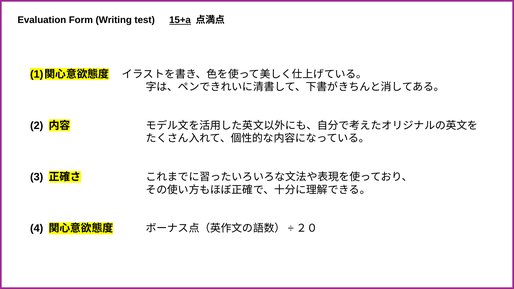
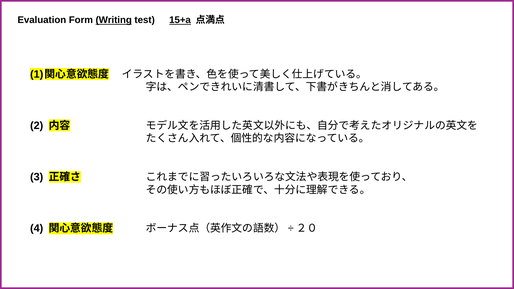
Writing underline: none -> present (114, 20)
